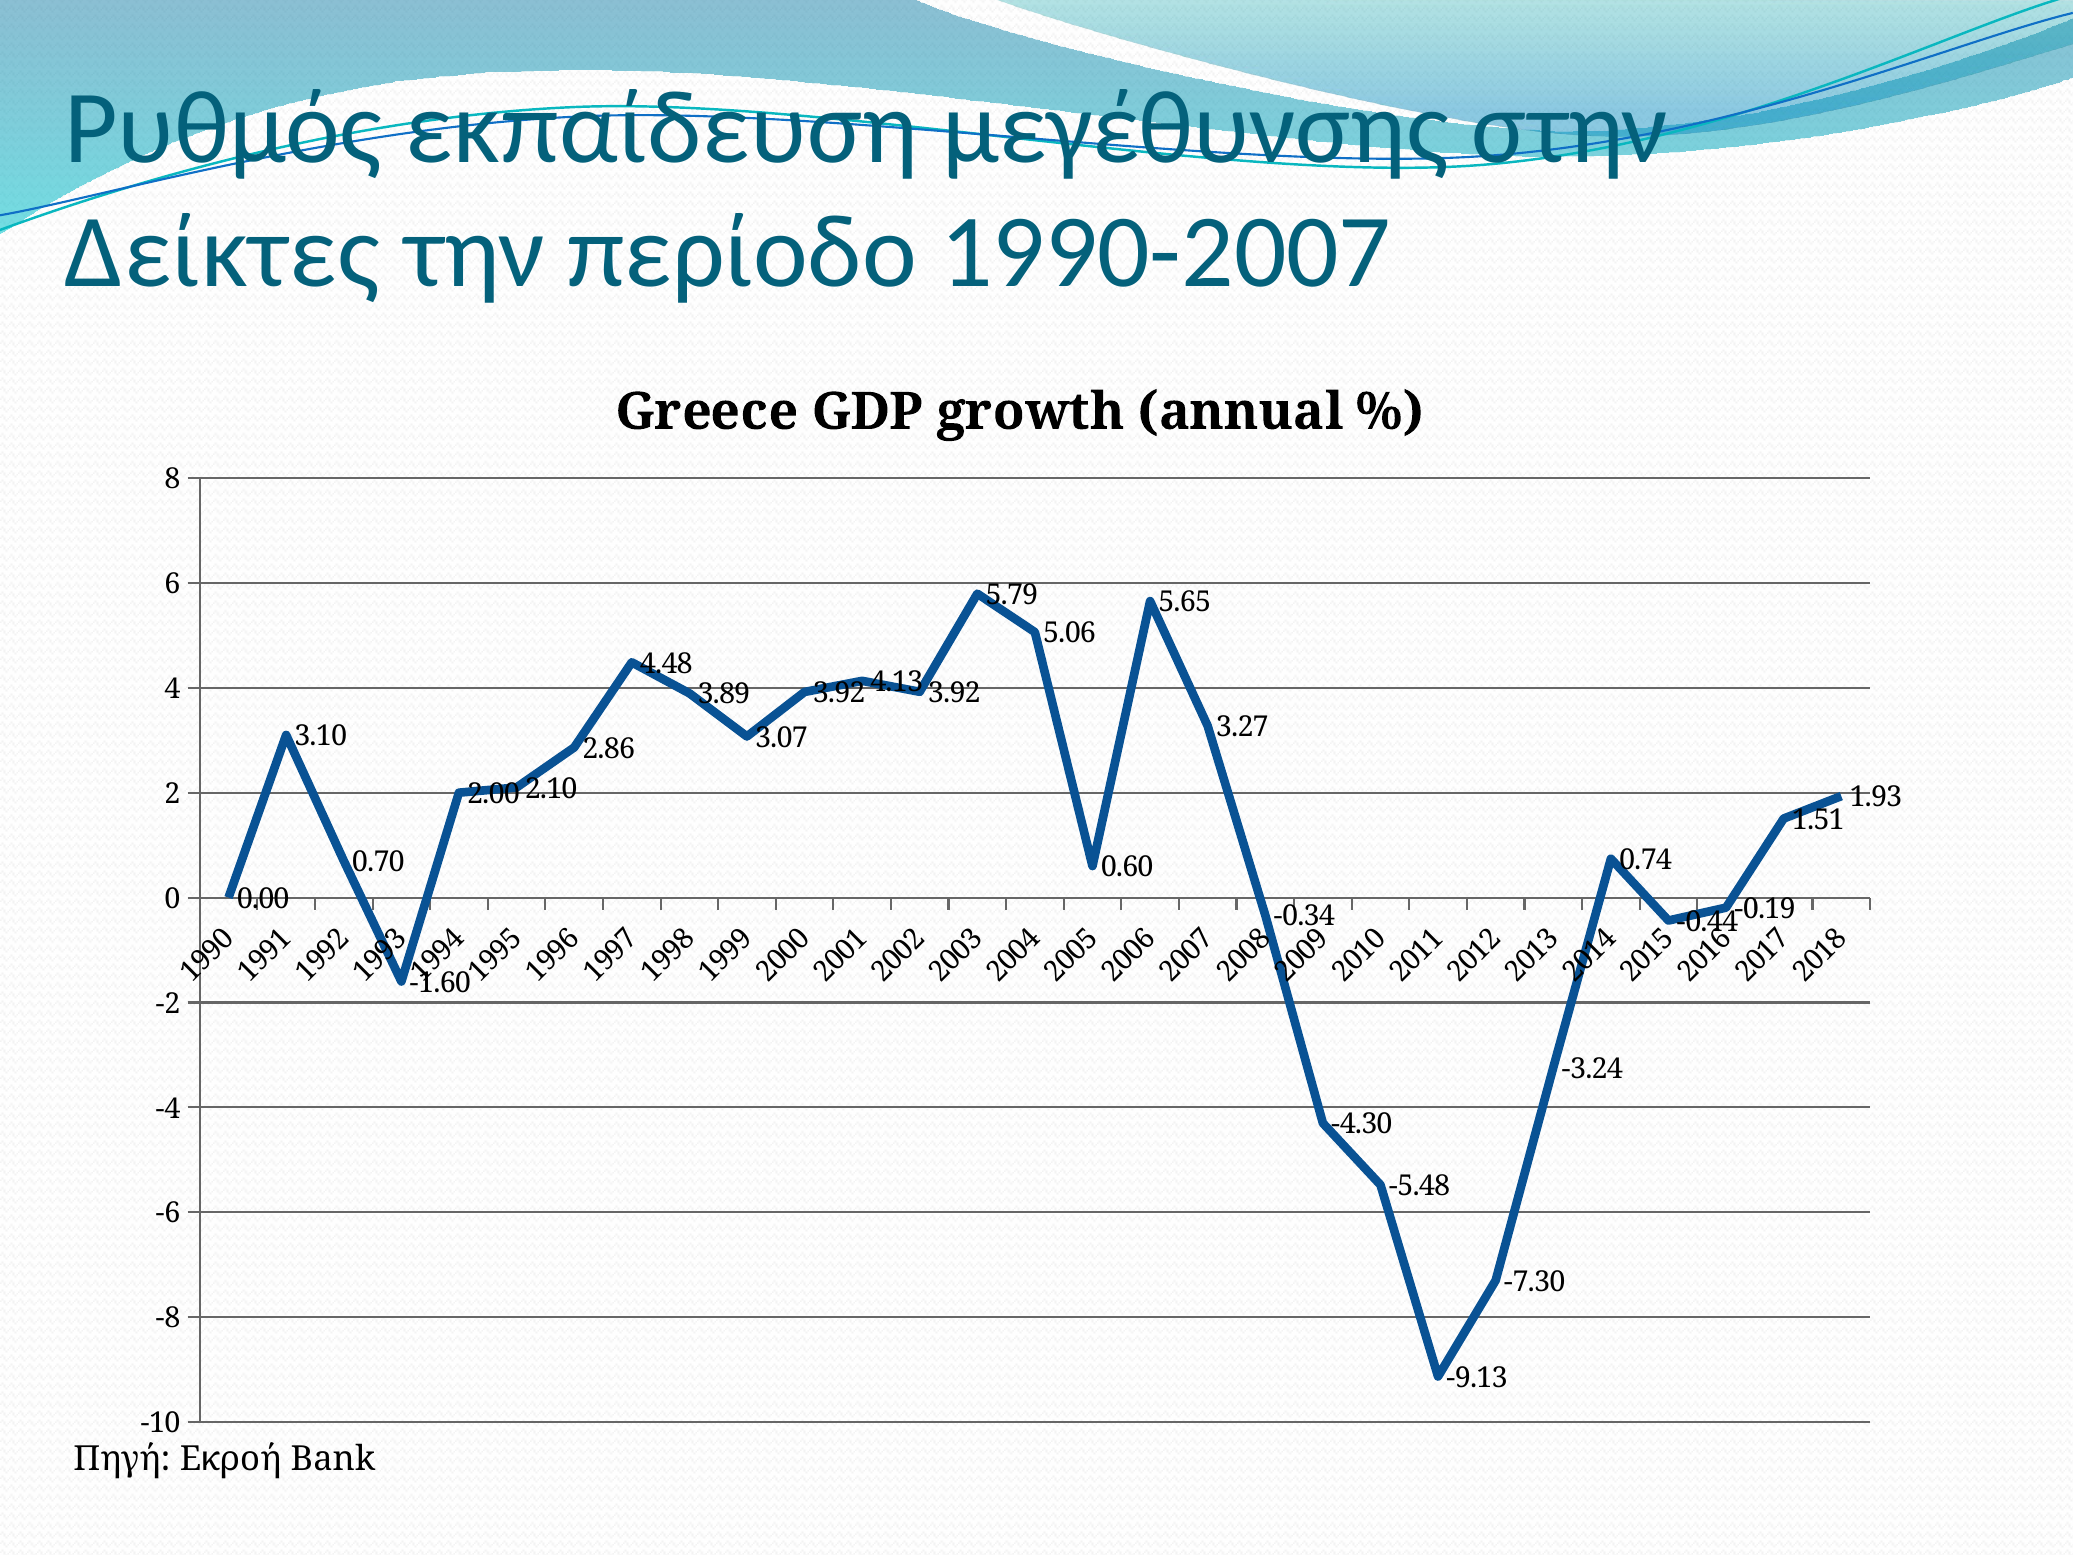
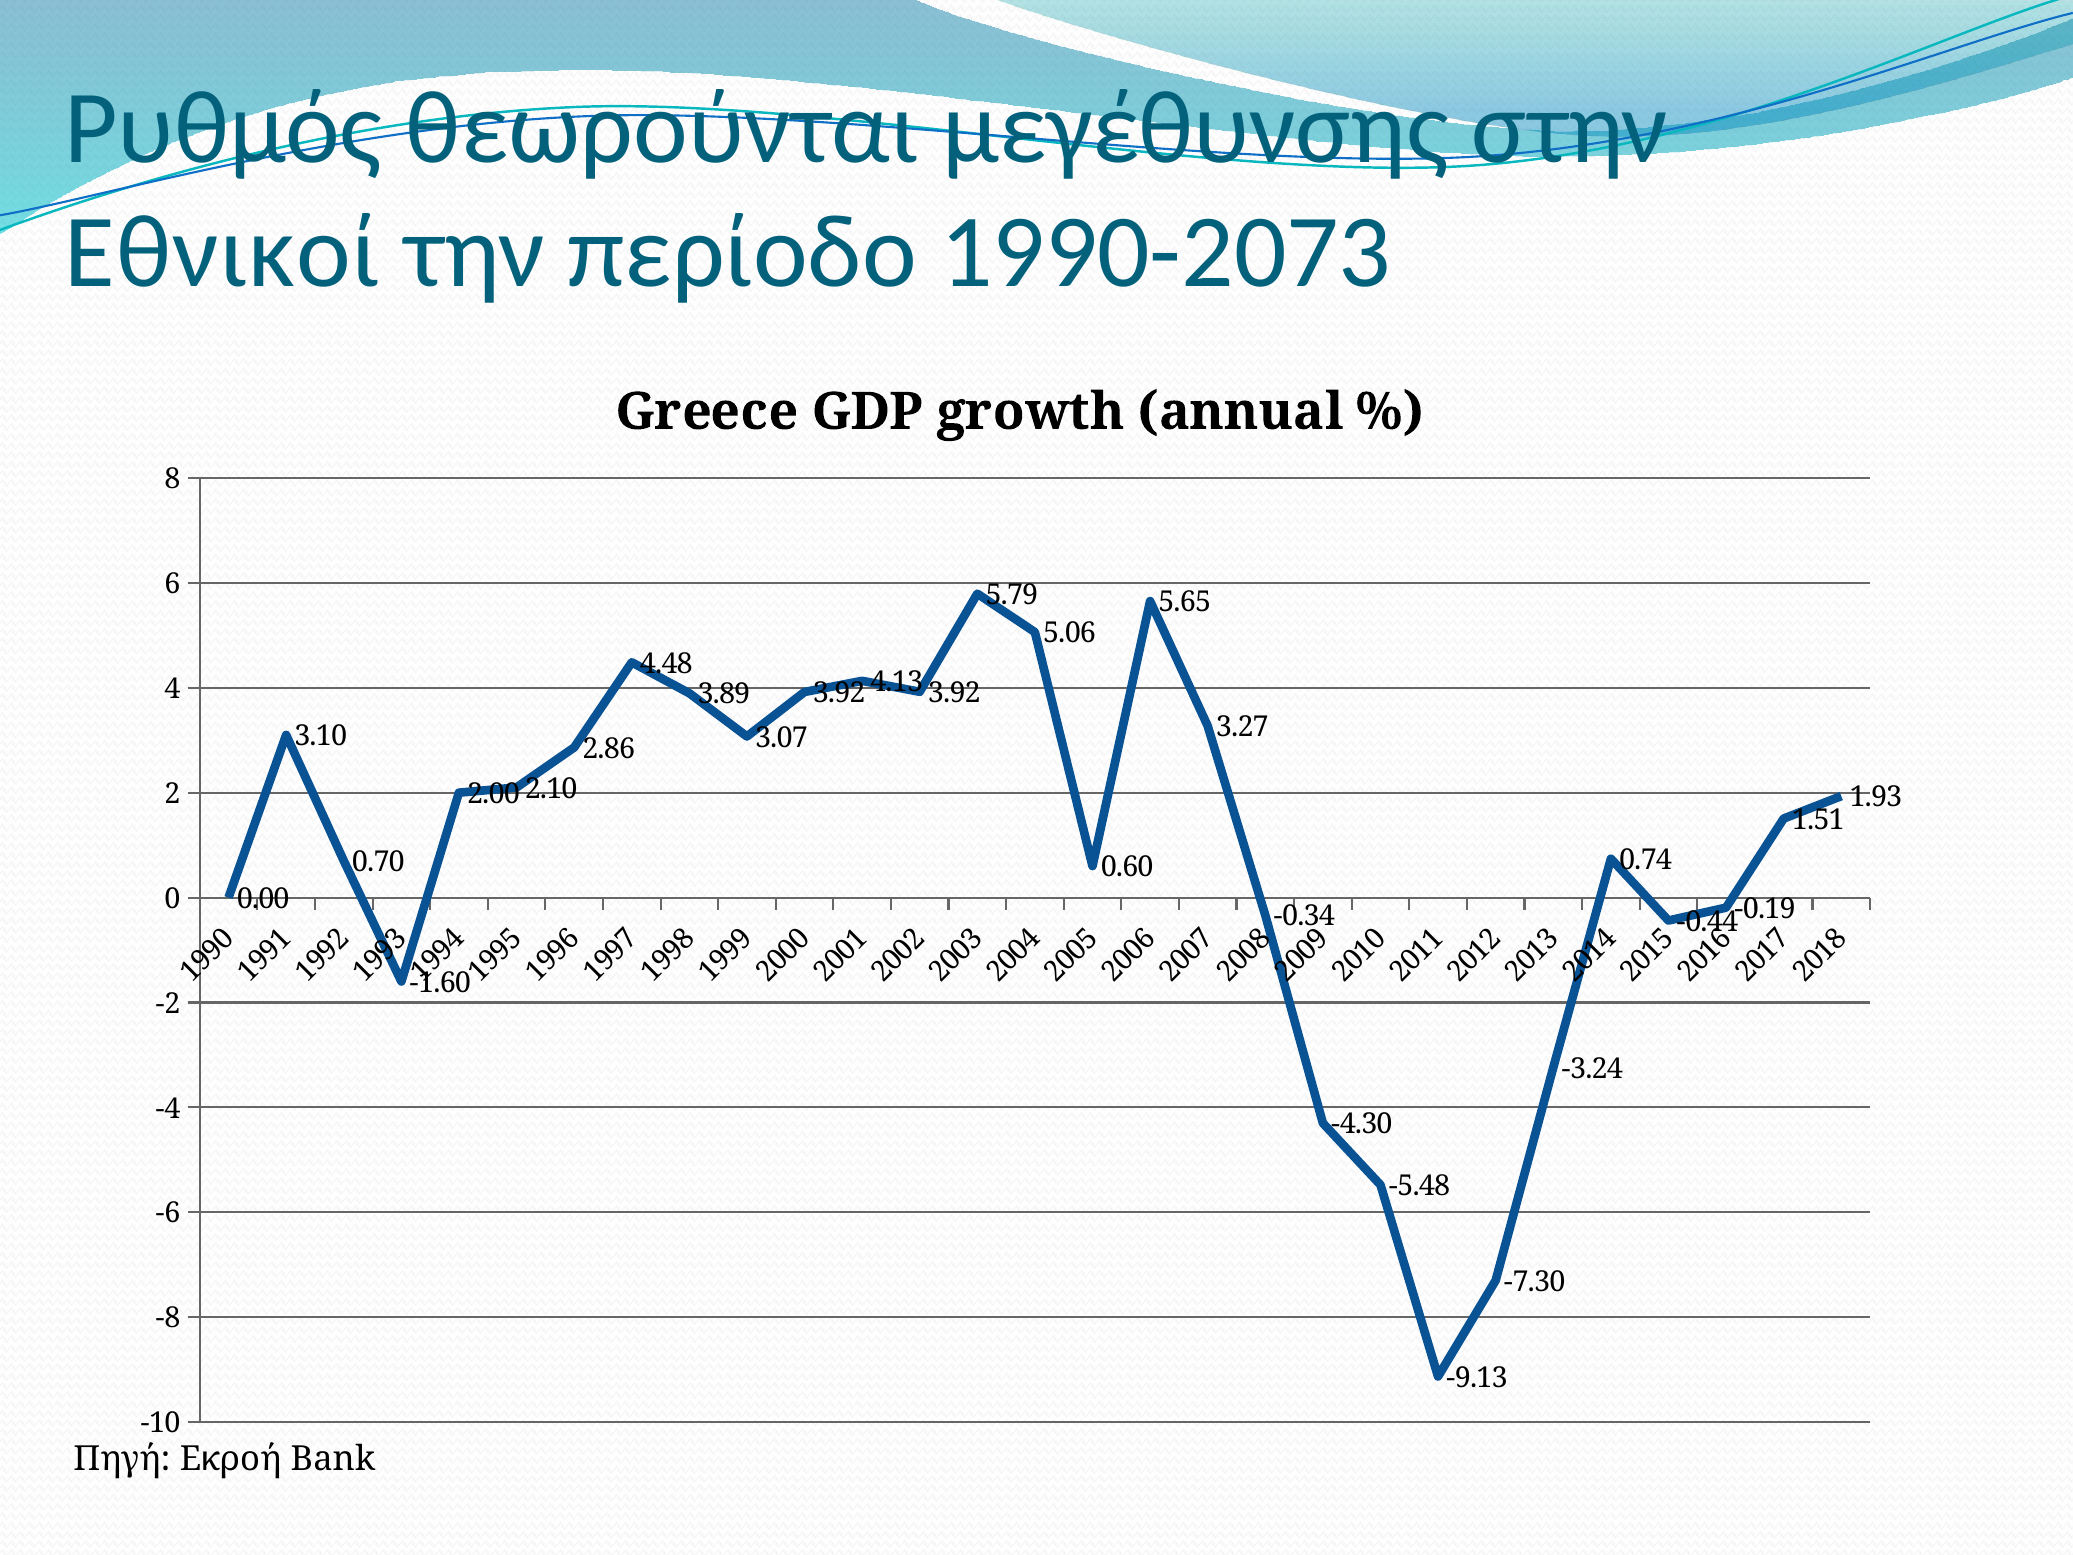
εκπαίδευση: εκπαίδευση -> θεωρούνται (662, 128)
Δείκτες: Δείκτες -> Εθνικοί (222, 253)
1990-2007: 1990-2007 -> 1990-2073 (1166, 253)
